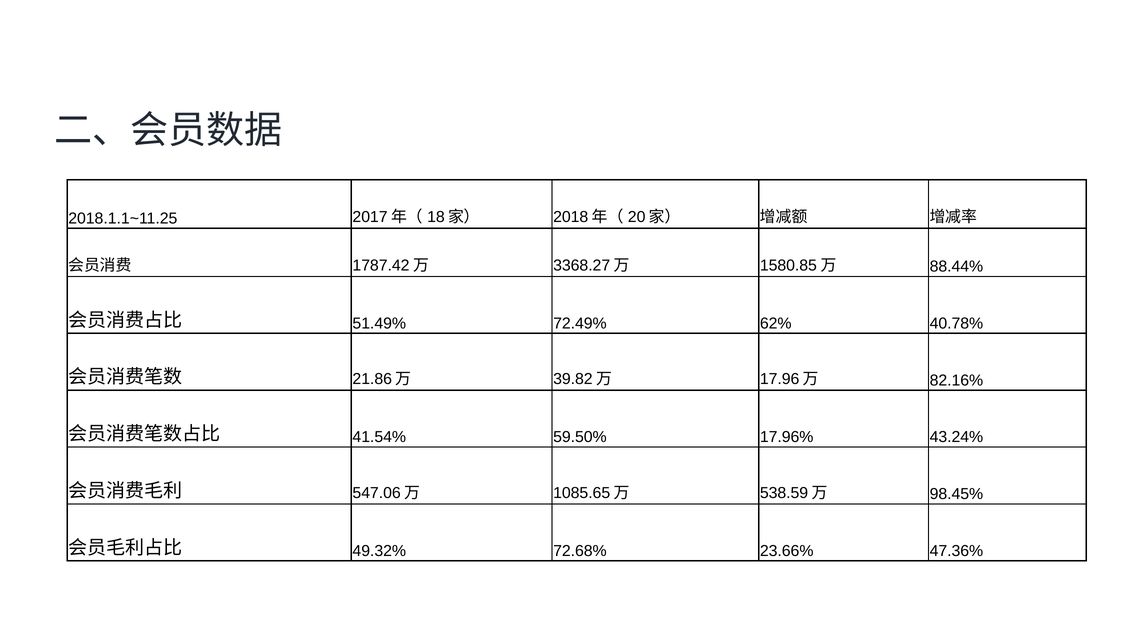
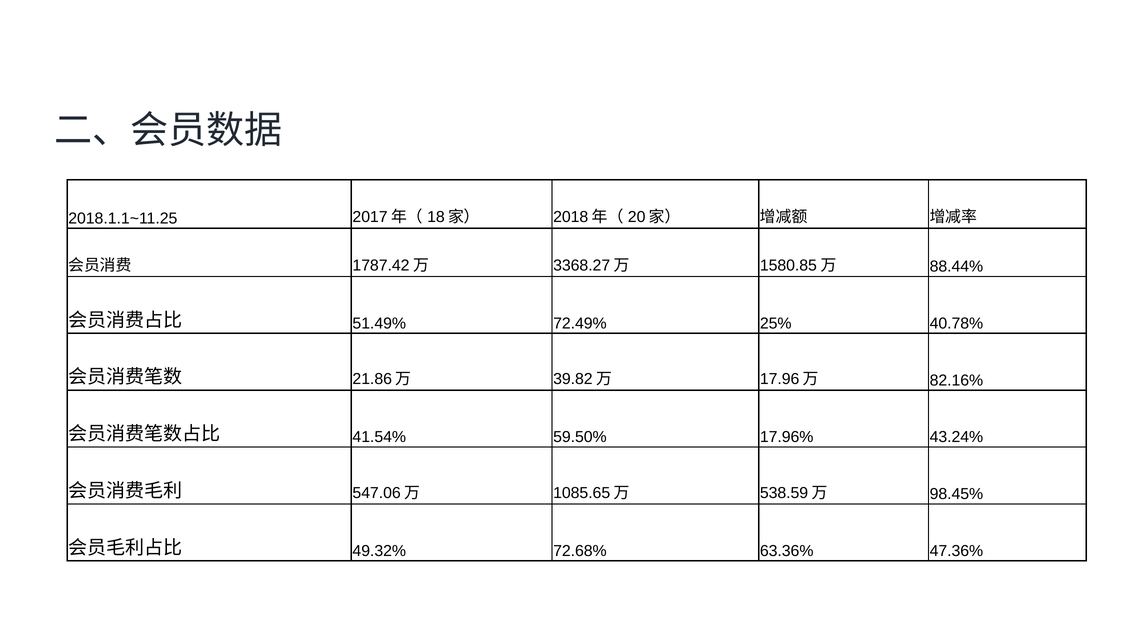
62%: 62% -> 25% (776, 324)
23.66%: 23.66% -> 63.36% (787, 551)
